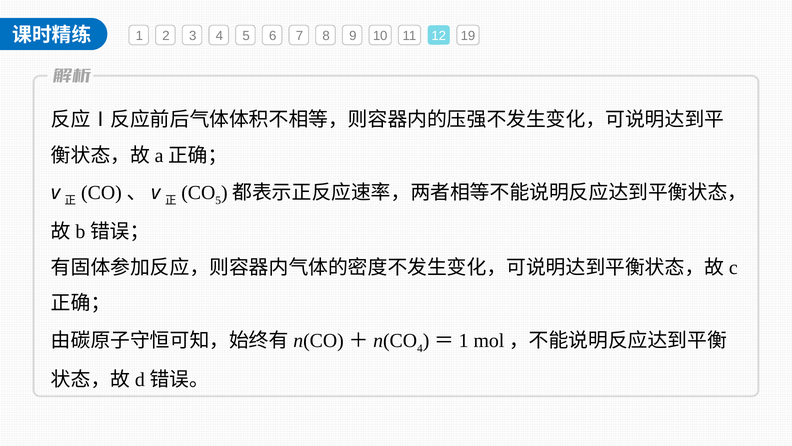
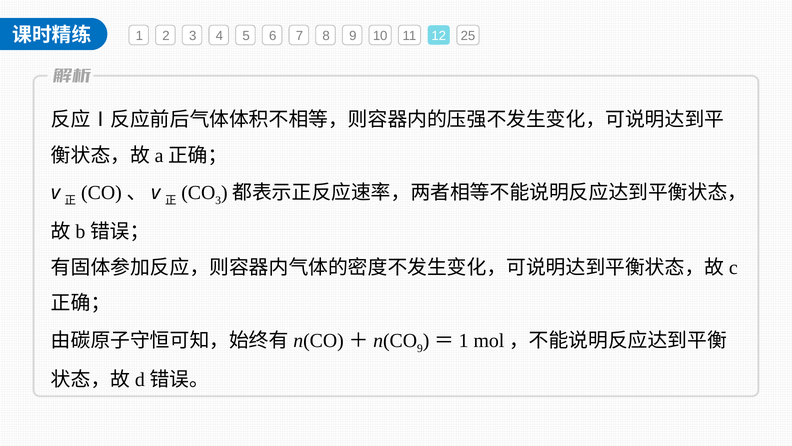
19: 19 -> 25 (468, 36)
5: 5 -> 3 (218, 200)
4: 4 -> 9 (420, 348)
